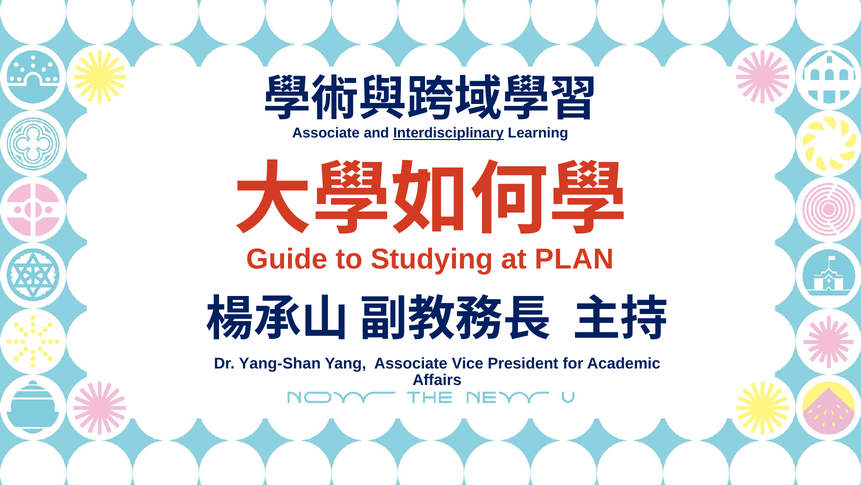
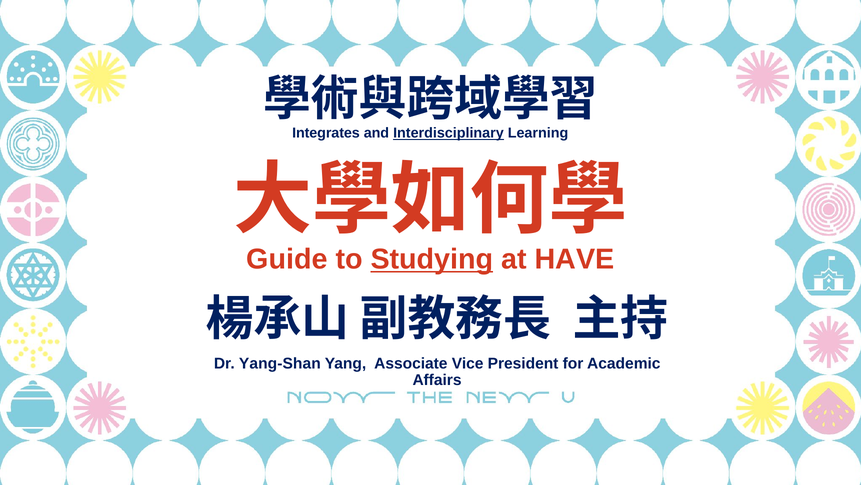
Associate: Associate -> Integrates (326, 133)
Studying underline: none -> present (432, 259)
PLAN: PLAN -> HAVE (575, 259)
